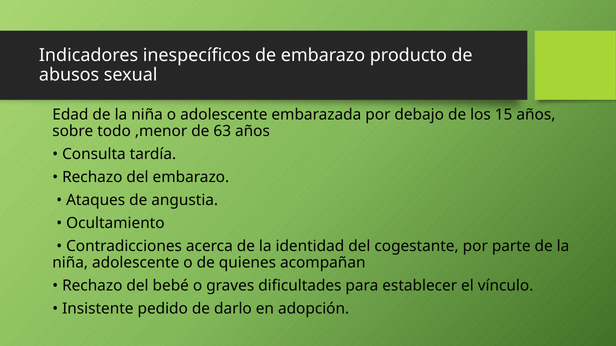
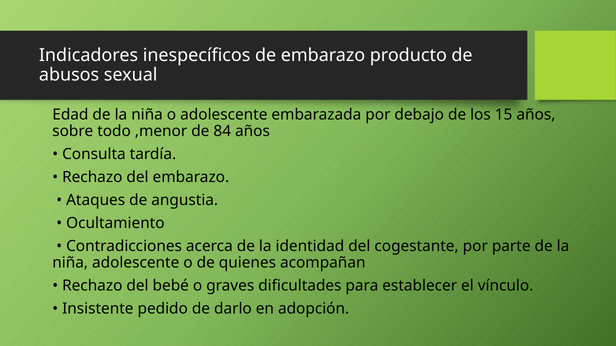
63: 63 -> 84 (222, 131)
